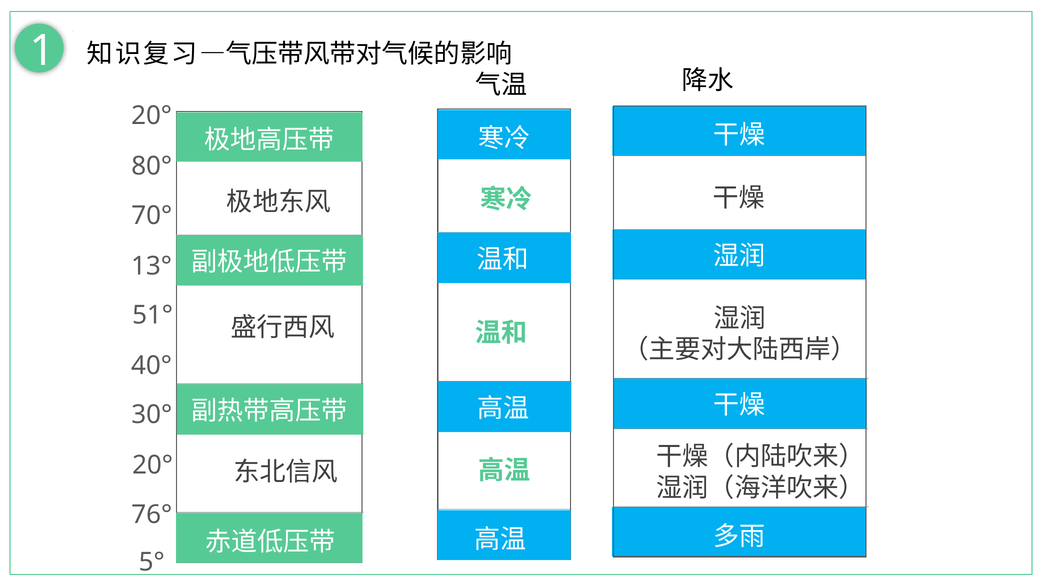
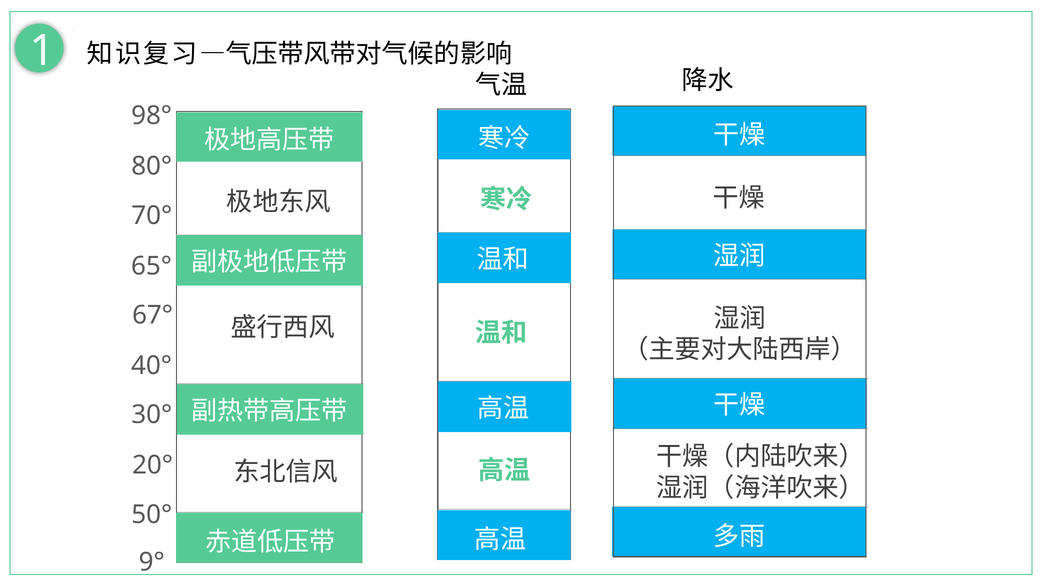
20°: 20° -> 98° (152, 116)
13°: 13° -> 65° (152, 266)
51°: 51° -> 67° (153, 315)
76°: 76° -> 50° (152, 514)
5°: 5° -> 9° (152, 562)
